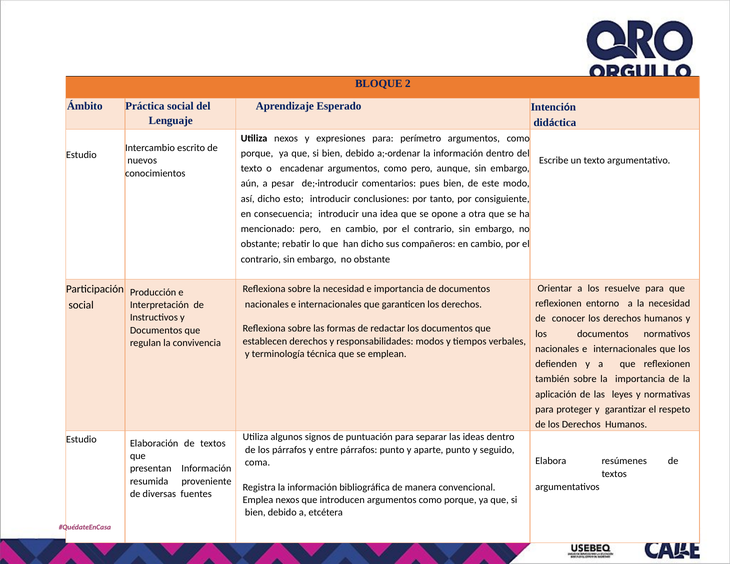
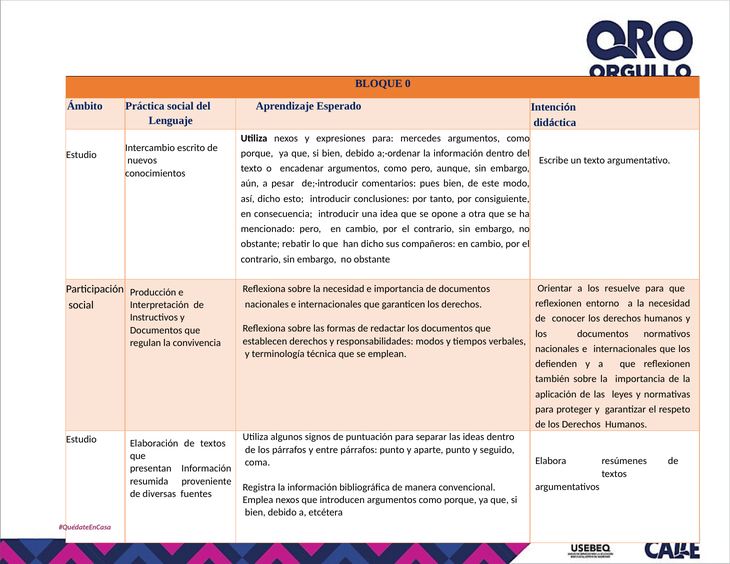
2: 2 -> 0 (408, 84)
perímetro: perímetro -> mercedes (421, 138)
